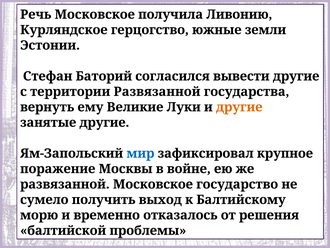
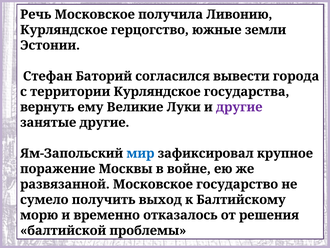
вывести другие: другие -> города (296, 76)
территории Развязанной: Развязанной -> Курляндское (157, 91)
другие colour: orange -> purple (239, 107)
